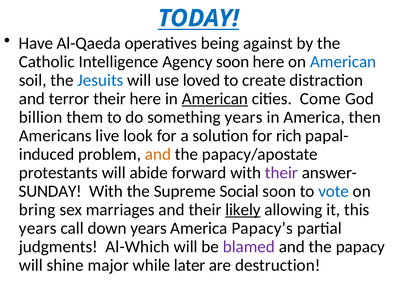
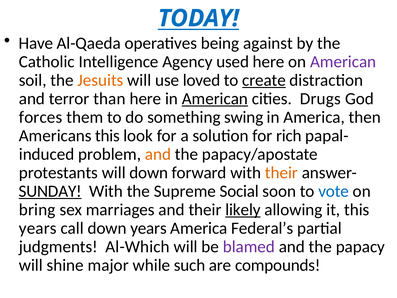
Agency soon: soon -> used (233, 62)
American colour: blue -> purple (343, 62)
Jesuits colour: blue -> orange (100, 80)
create underline: none -> present (264, 80)
terror their: their -> than (109, 99)
Come: Come -> Drugs (320, 99)
billion: billion -> forces (41, 117)
something years: years -> swing (244, 117)
Americans live: live -> this (108, 136)
will abide: abide -> down (149, 173)
their colour: purple -> orange (281, 173)
SUNDAY underline: none -> present (50, 191)
Papacy’s: Papacy’s -> Federal’s (262, 228)
later: later -> such (190, 265)
destruction: destruction -> compounds (278, 265)
